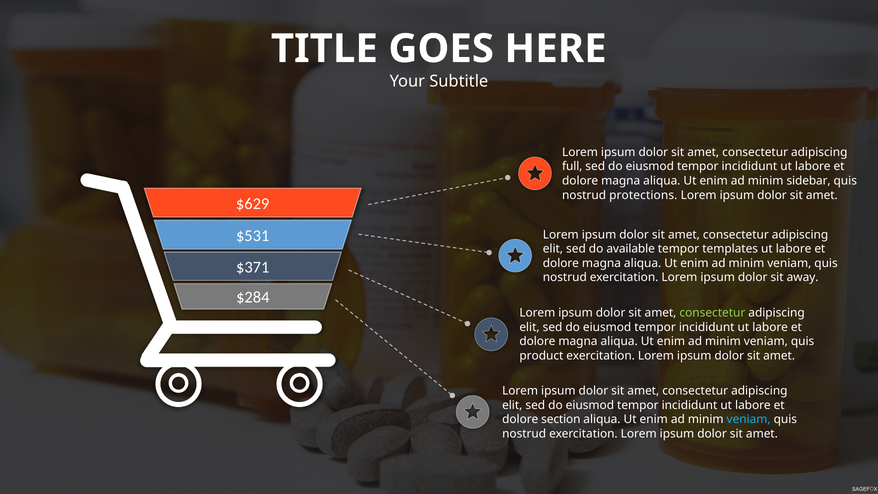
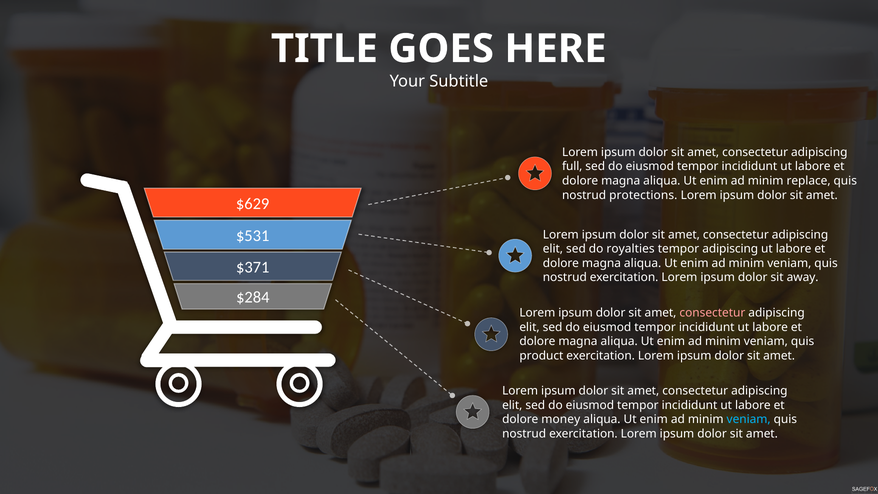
sidebar: sidebar -> replace (809, 181)
available: available -> royalties (631, 249)
tempor templates: templates -> adipiscing (730, 249)
consectetur colour: light green -> pink (712, 313)
section: section -> money (561, 419)
